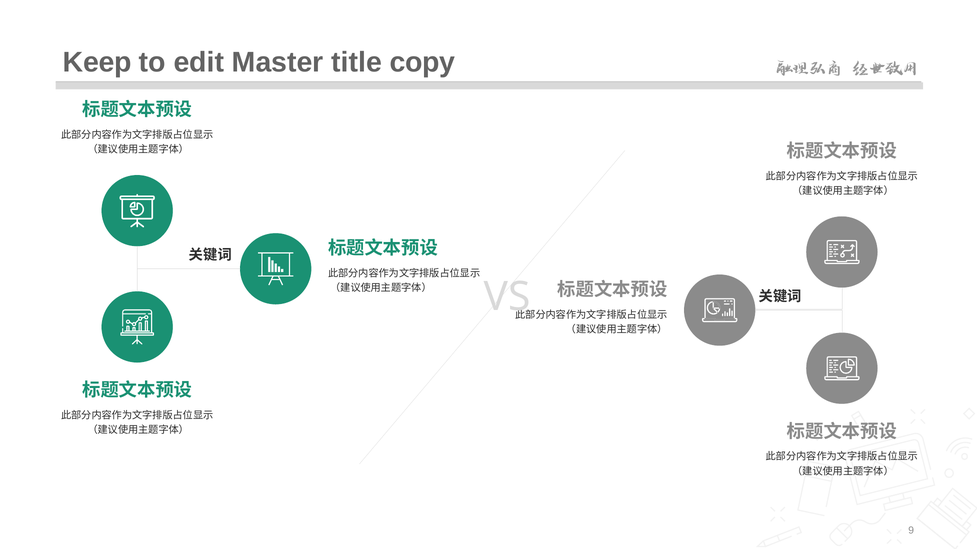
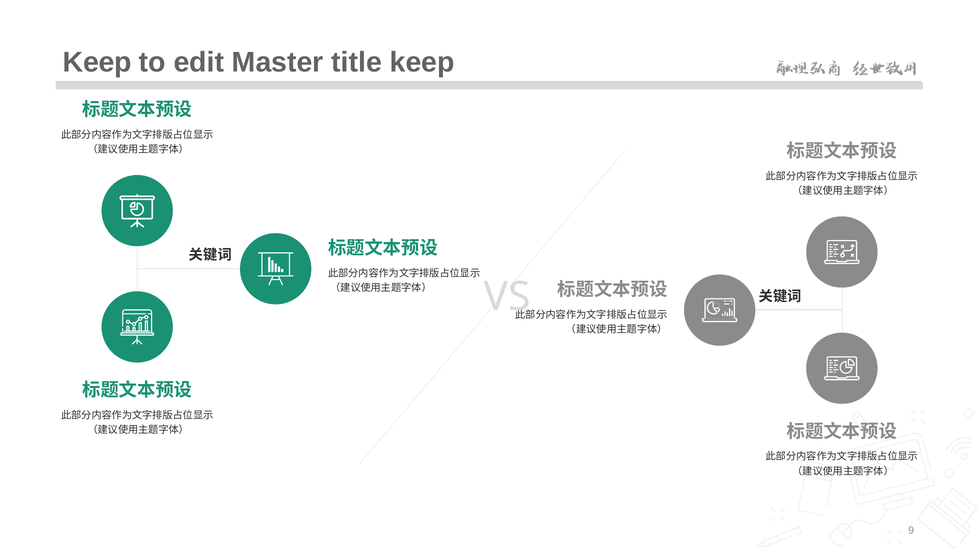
title copy: copy -> keep (422, 62)
